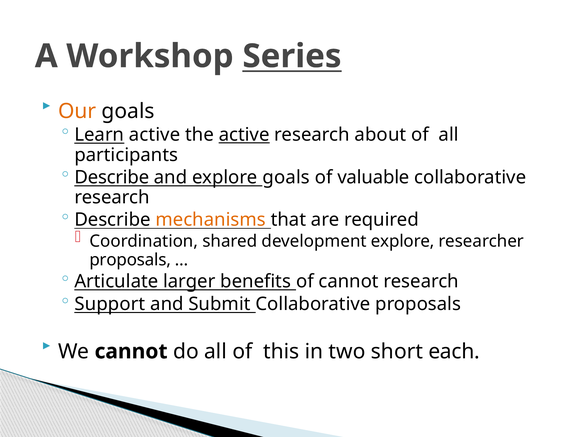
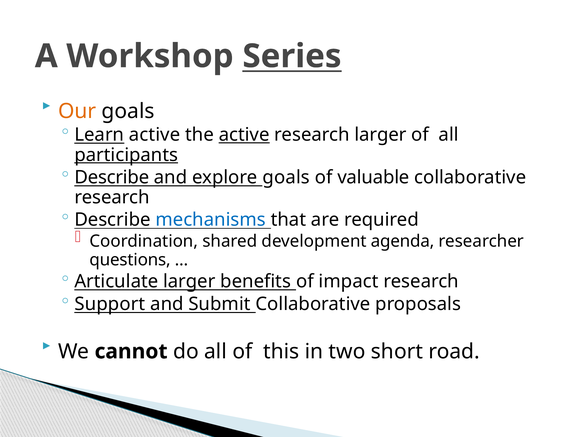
research about: about -> larger (381, 135)
participants underline: none -> present (126, 155)
mechanisms colour: orange -> blue (211, 220)
development explore: explore -> agenda (403, 241)
proposals: proposals -> questions (130, 259)
of cannot: cannot -> impact (349, 281)
each: each -> road (454, 351)
